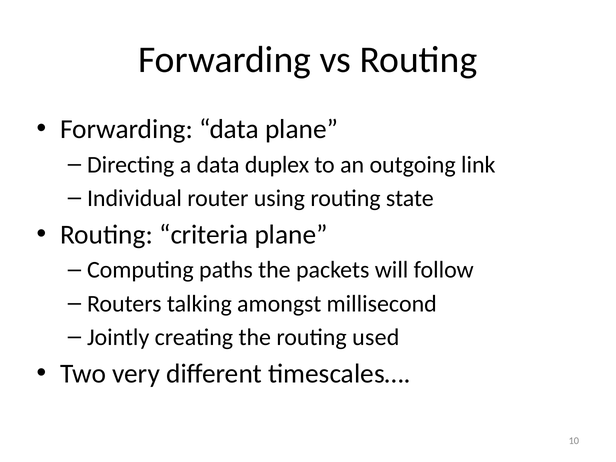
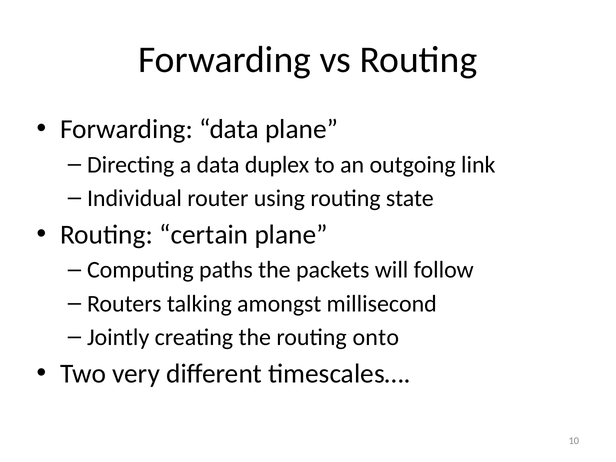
criteria: criteria -> certain (204, 235)
used: used -> onto (376, 337)
